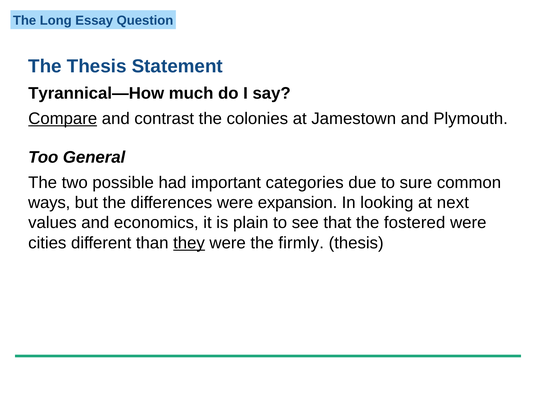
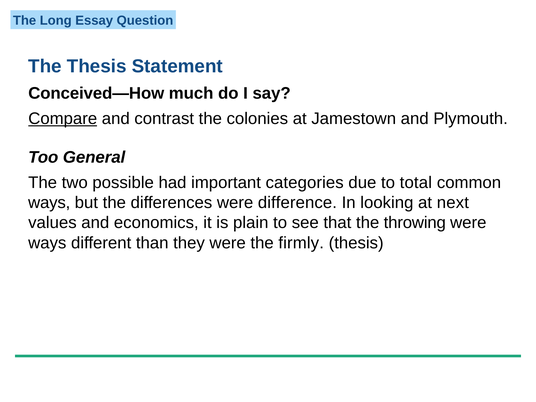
Tyrannical—How: Tyrannical—How -> Conceived—How (96, 93)
sure: sure -> total (416, 183)
expansion: expansion -> difference (297, 203)
fostered: fostered -> throwing (415, 223)
cities: cities -> ways (47, 243)
they underline: present -> none (189, 243)
